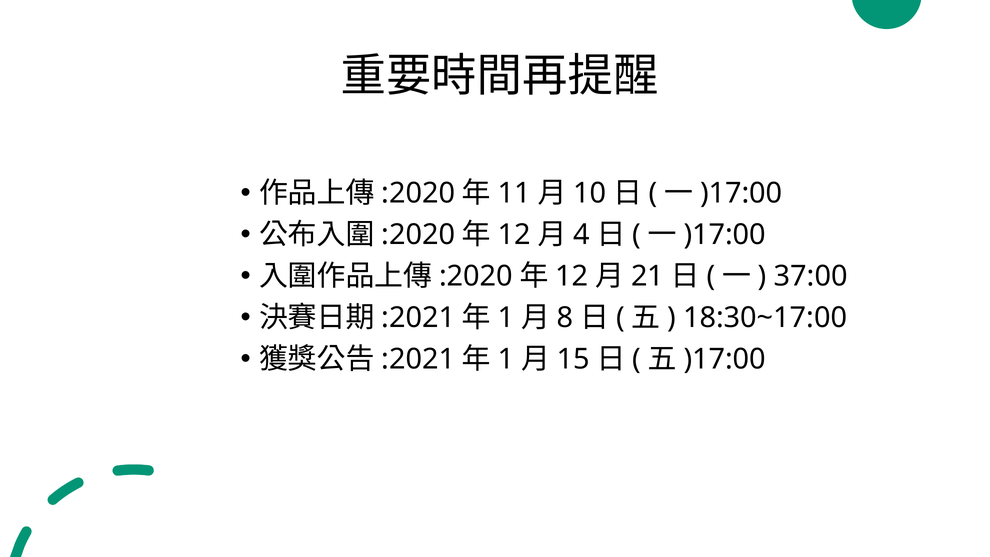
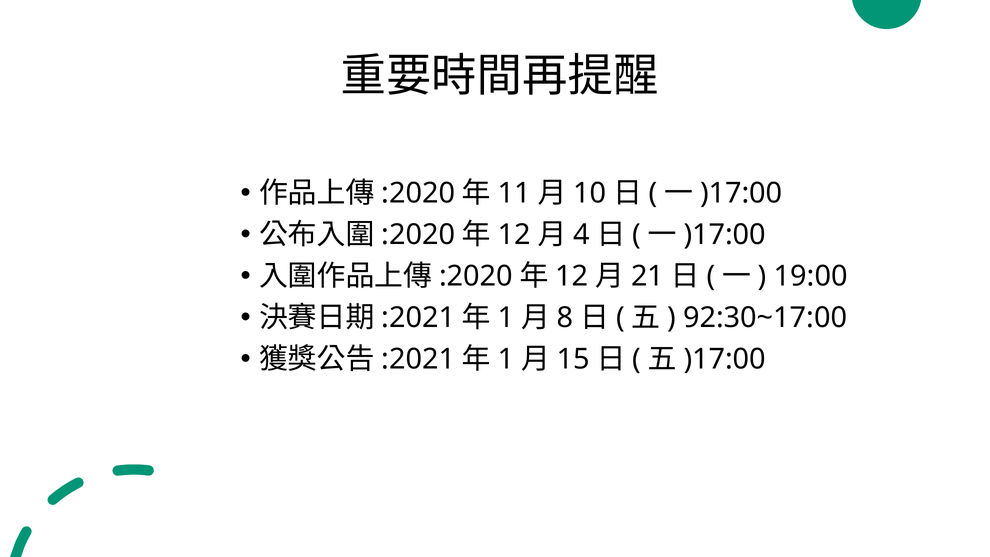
37:00: 37:00 -> 19:00 (811, 276)
18:30~17:00: 18:30~17:00 -> 92:30~17:00 (765, 318)
